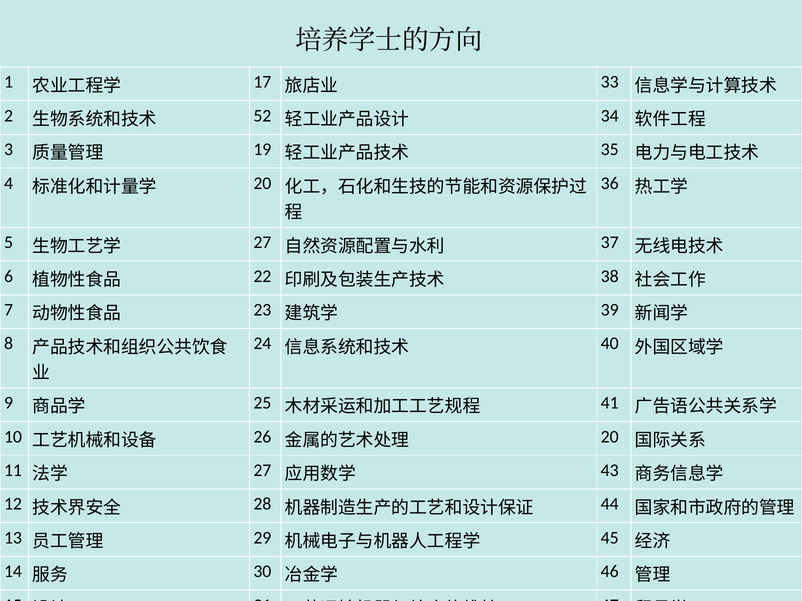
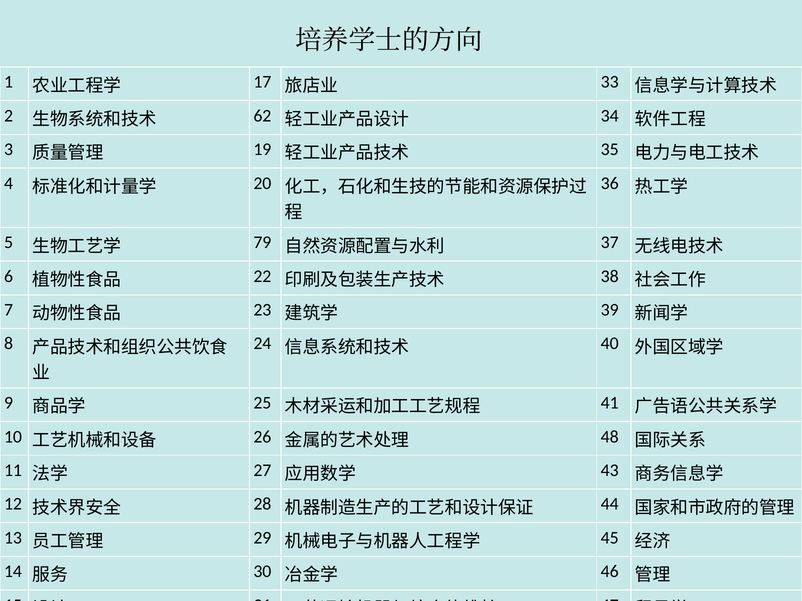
52: 52 -> 62 (262, 116)
27: 27 -> 79 (262, 243)
20: 20 -> 48 (610, 437)
